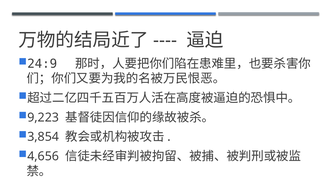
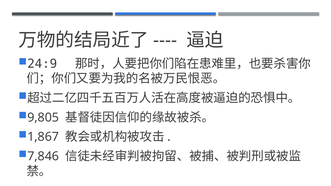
9,223: 9,223 -> 9,805 (43, 118)
3,854: 3,854 -> 1,867 (43, 137)
4,656: 4,656 -> 7,846 (43, 156)
